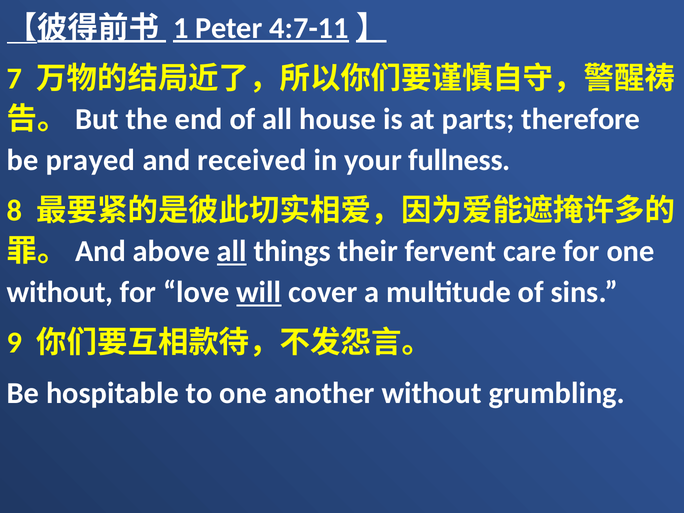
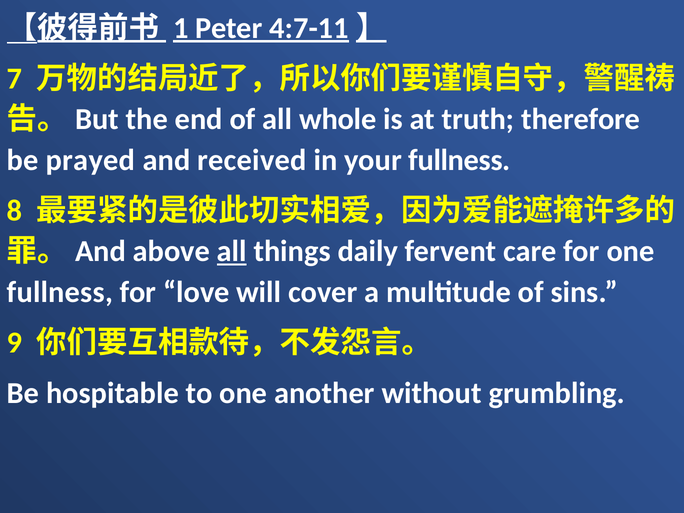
house: house -> whole (338, 119)
parts: parts -> truth (478, 119)
their: their -> daily (368, 251)
without: without -> fullness (60, 292)
will underline: present -> none (259, 292)
